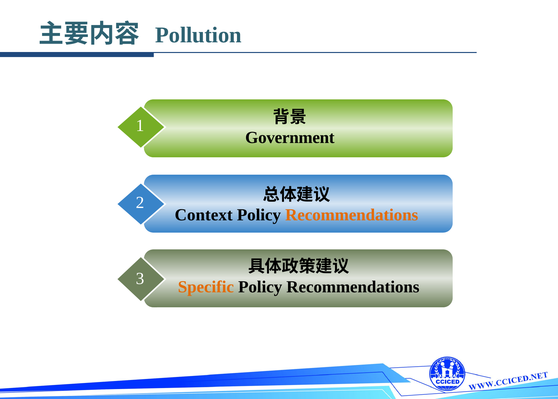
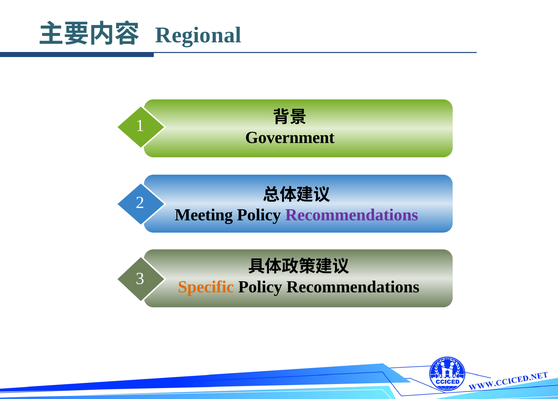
Pollution: Pollution -> Regional (198, 35)
Context: Context -> Meeting (204, 215)
Recommendations colour: orange -> purple (352, 215)
